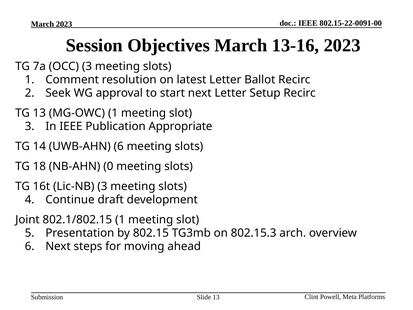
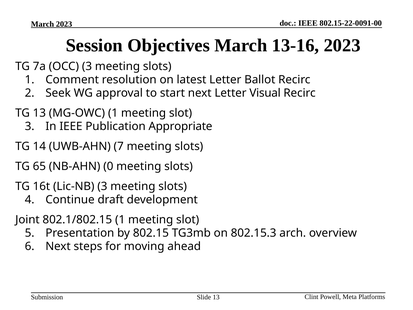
Setup: Setup -> Visual (265, 93)
UWB-AHN 6: 6 -> 7 (119, 146)
18: 18 -> 65 (39, 166)
